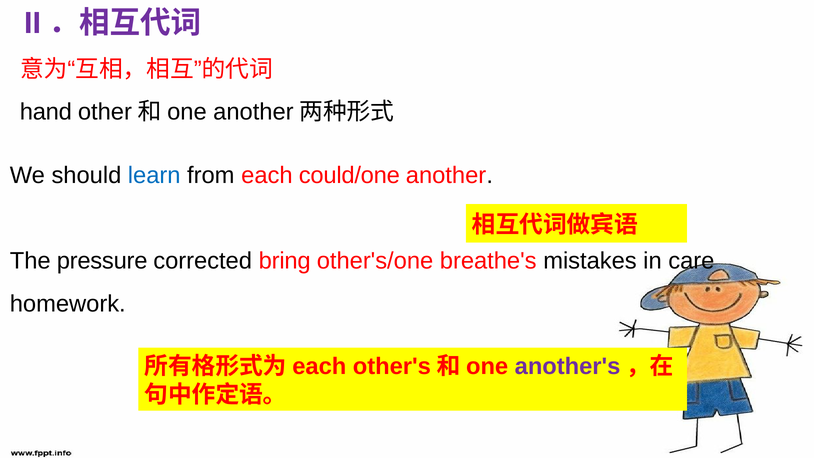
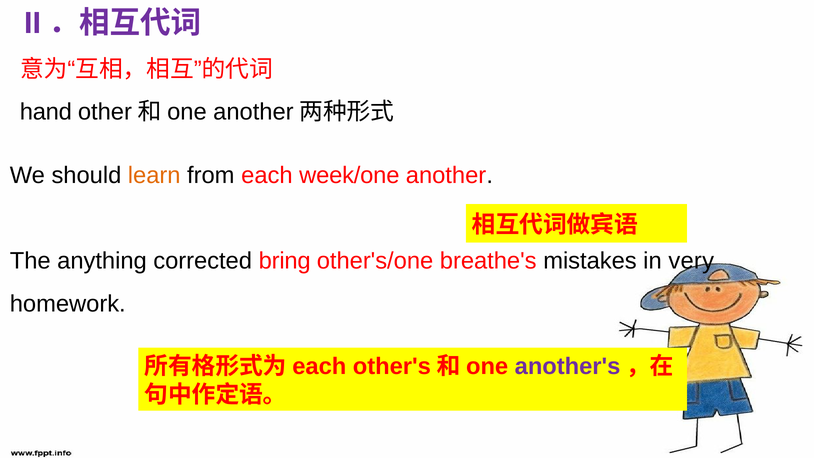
learn colour: blue -> orange (154, 175)
could/one: could/one -> week/one (349, 175)
pressure: pressure -> anything (102, 261)
care: care -> very (691, 261)
